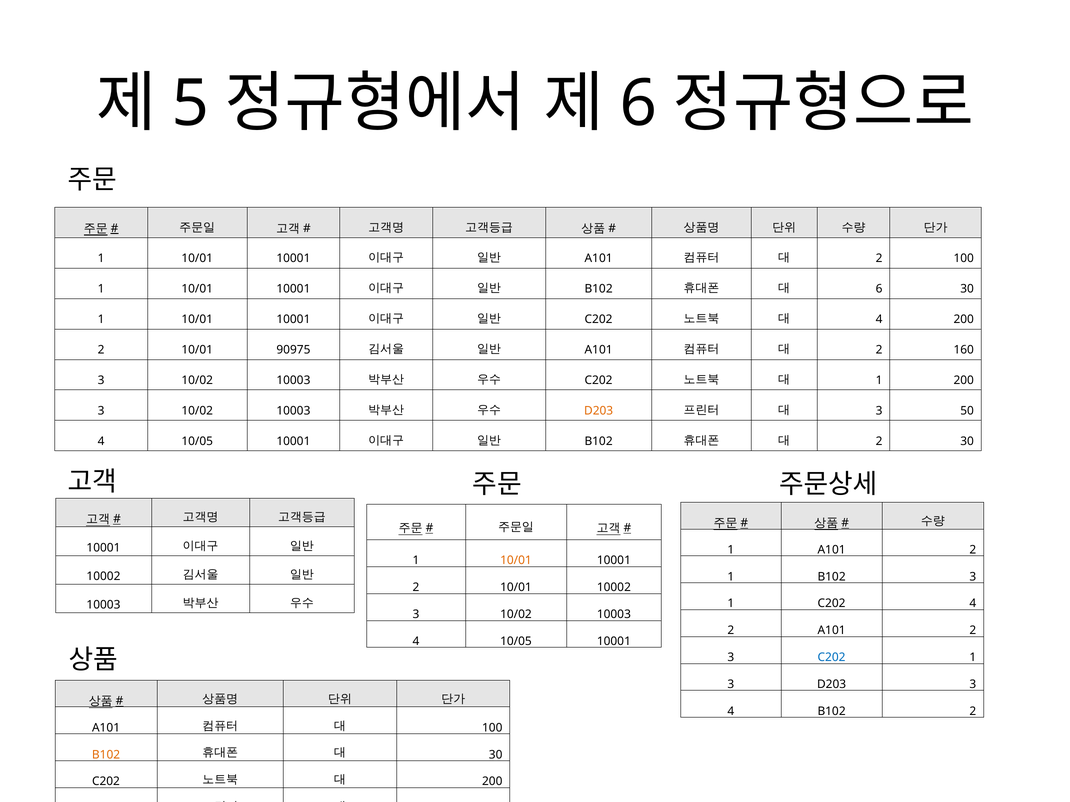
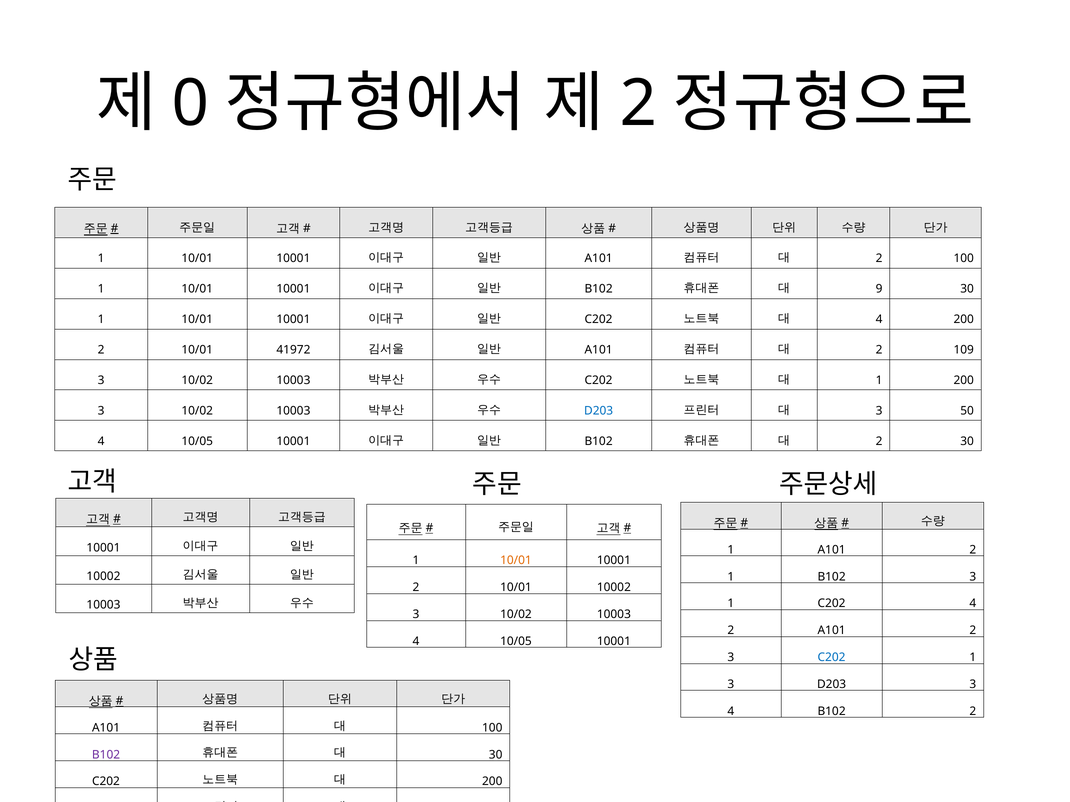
5: 5 -> 0 (191, 104)
6: 6 -> 2 (639, 104)
6: 6 -> 9 (879, 289)
90975: 90975 -> 41972 (293, 350)
160: 160 -> 109 (964, 350)
D203 colour: orange -> blue (599, 411)
B102 colour: orange -> purple (106, 755)
